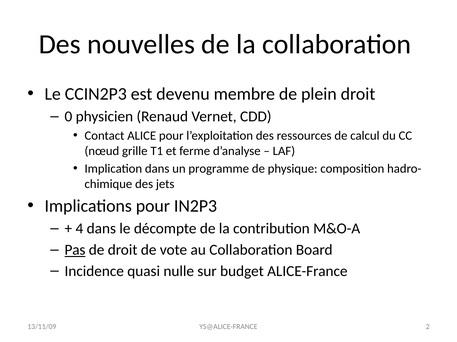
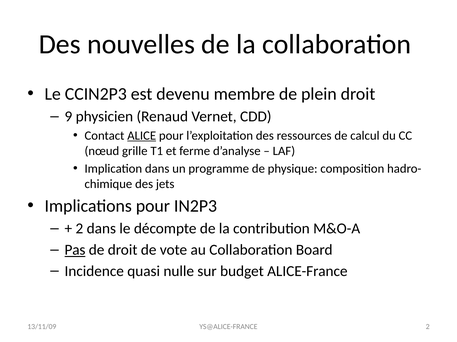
0: 0 -> 9 (68, 117)
ALICE underline: none -> present (142, 136)
4: 4 -> 2 (79, 229)
